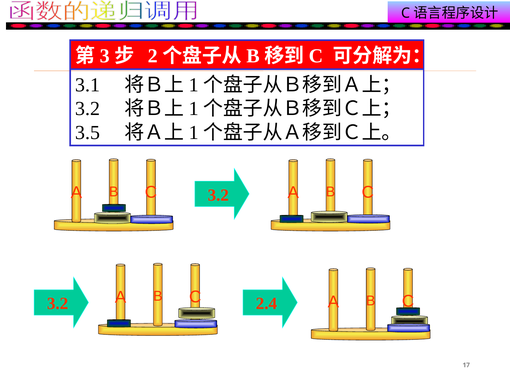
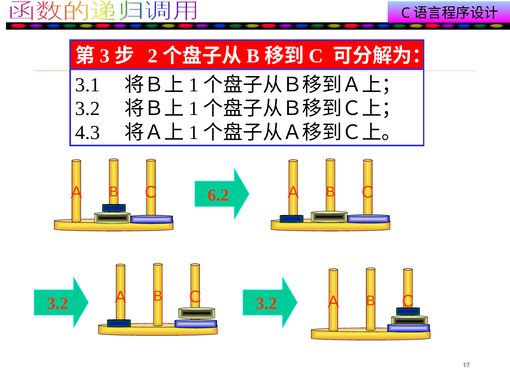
3.5: 3.5 -> 4.3 (88, 132)
3.2: 3.2 -> 6.2 (218, 195)
3.2 2.4: 2.4 -> 3.2 (266, 303)
